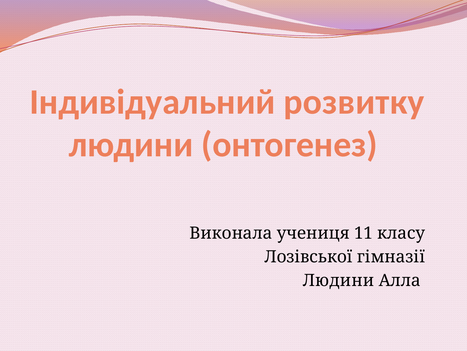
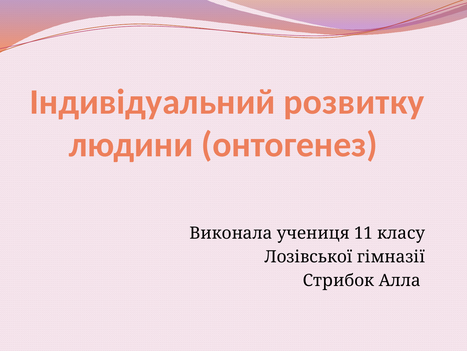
Людини: Людини -> Стрибок (339, 280)
